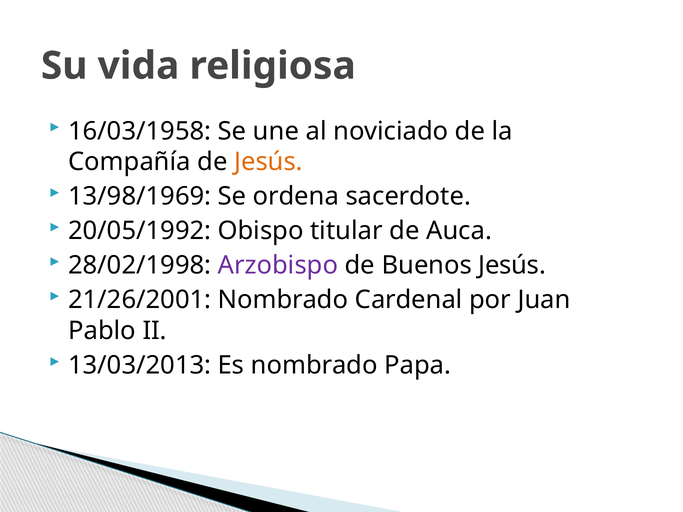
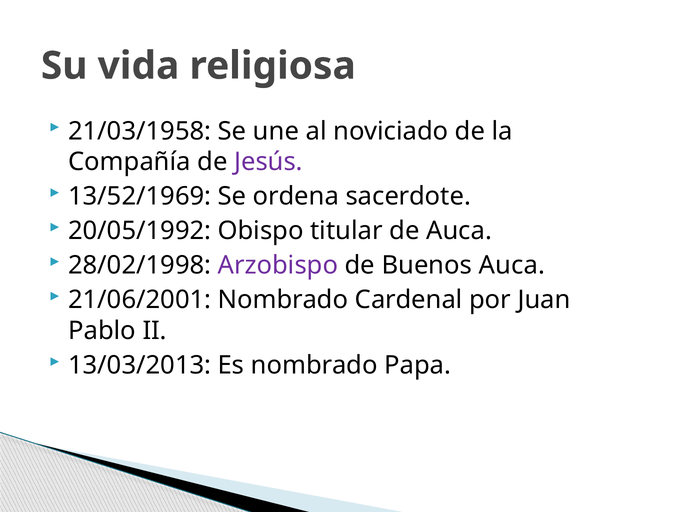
16/03/1958: 16/03/1958 -> 21/03/1958 (140, 131)
Jesús colour: orange -> purple (268, 162)
13/98/1969: 13/98/1969 -> 13/52/1969 (140, 196)
Buenos Jesús: Jesús -> Auca (512, 266)
21/26/2001: 21/26/2001 -> 21/06/2001 (140, 300)
